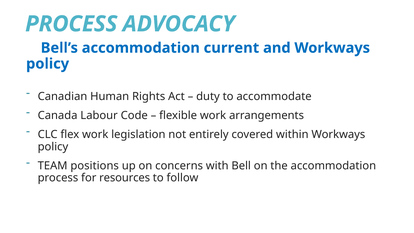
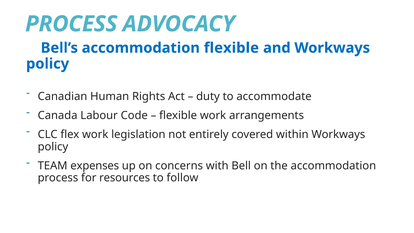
accommodation current: current -> flexible (231, 48)
positions: positions -> expenses (95, 166)
